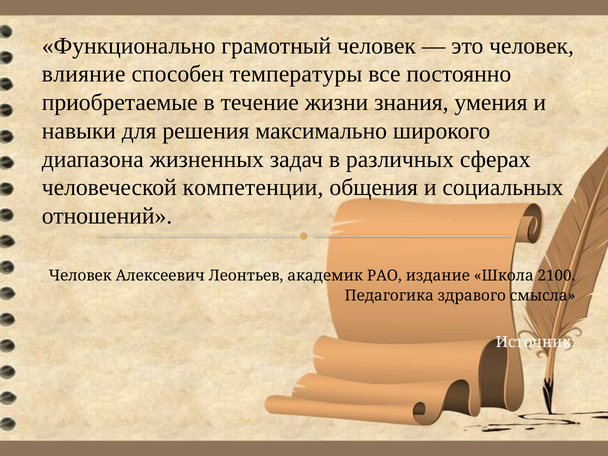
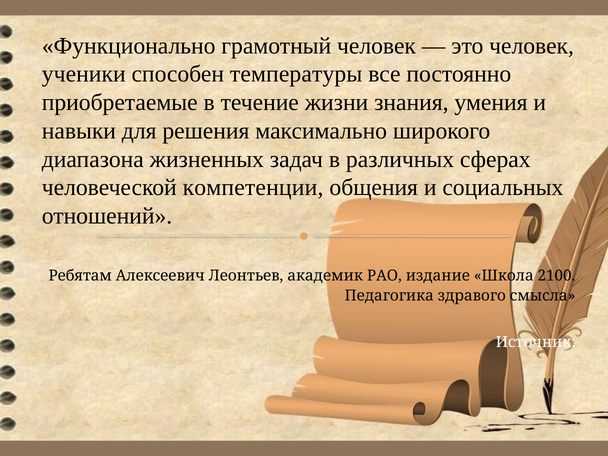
влияние: влияние -> ученики (84, 74)
Человек: Человек -> Ребятам (80, 276)
